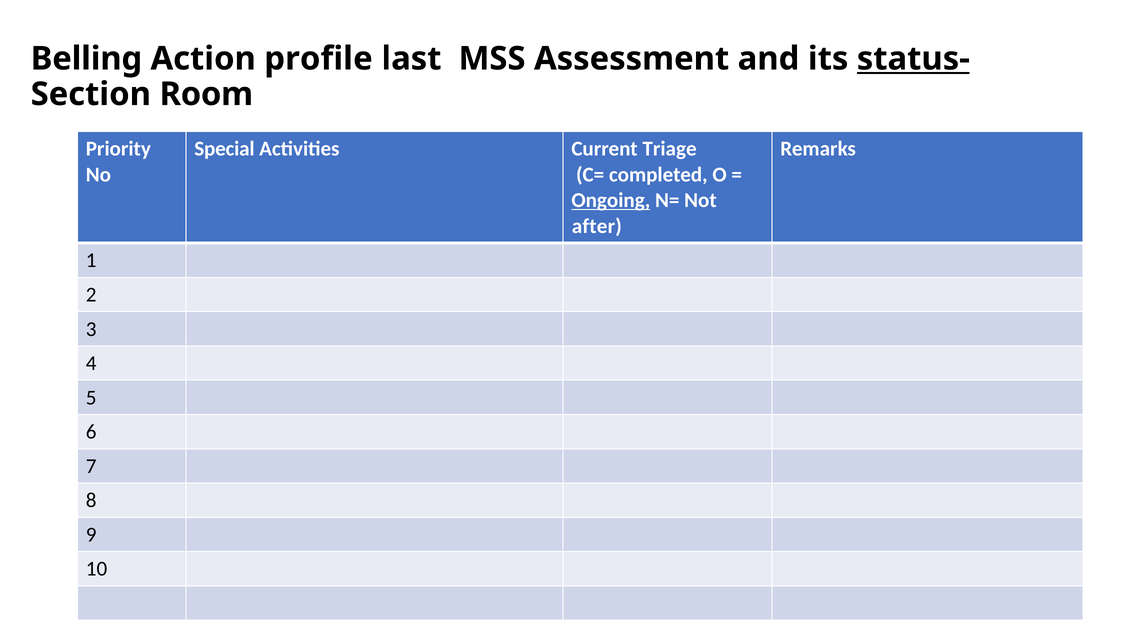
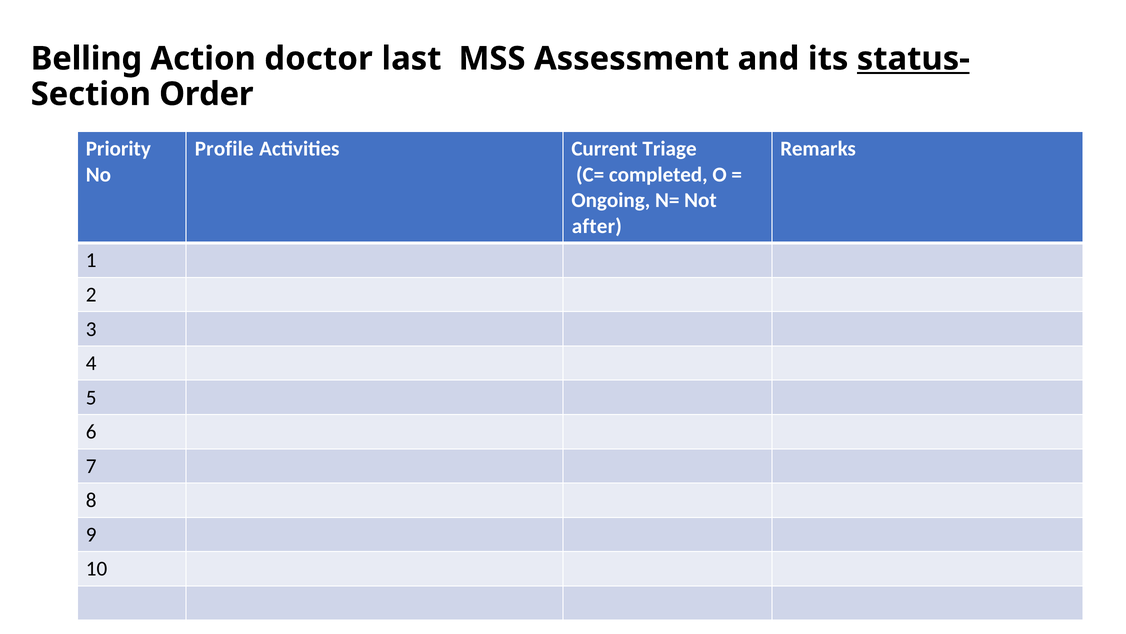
profile: profile -> doctor (319, 59)
Room: Room -> Order (206, 94)
Special: Special -> Profile (224, 149)
Ongoing underline: present -> none (611, 200)
